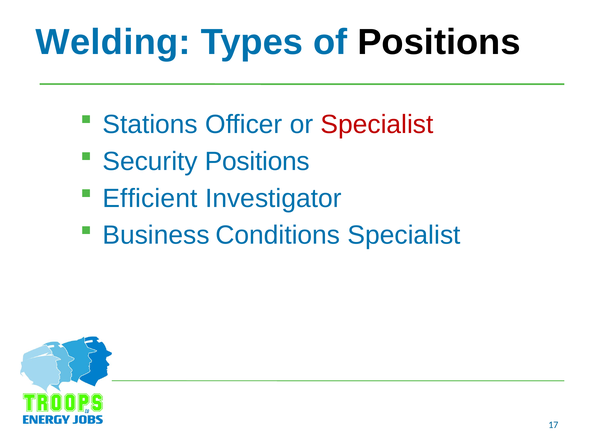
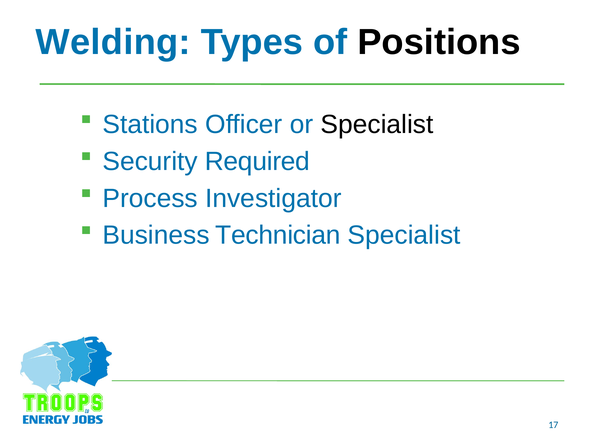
Specialist colour: red -> black (377, 125)
Security Positions: Positions -> Required (257, 162)
Efficient: Efficient -> Process (150, 199)
Conditions: Conditions -> Technician (278, 236)
